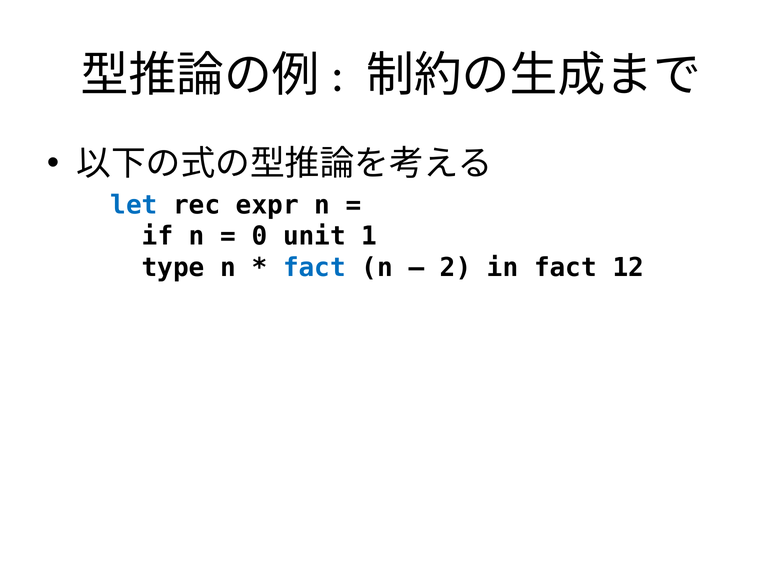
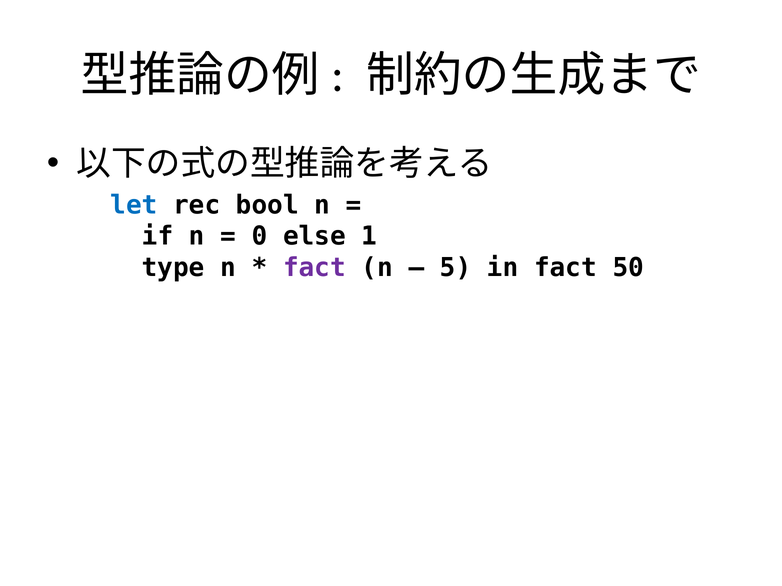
expr: expr -> bool (267, 205)
unit: unit -> else (314, 236)
fact colour: blue -> purple (314, 268)
2: 2 -> 5 (456, 268)
12: 12 -> 50 (628, 268)
